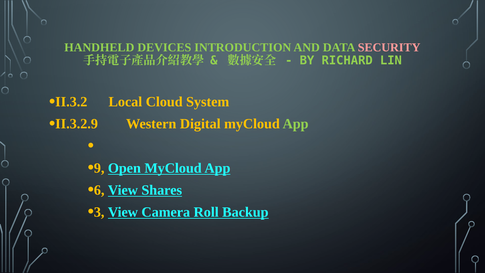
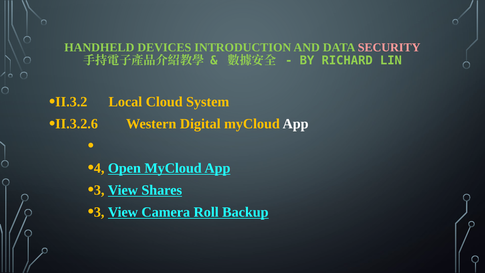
II.3.2.9: II.3.2.9 -> II.3.2.6 (77, 124)
App colour: light green -> white (296, 124)
9: 9 -> 4 (99, 168)
6: 6 -> 3 (99, 190)
